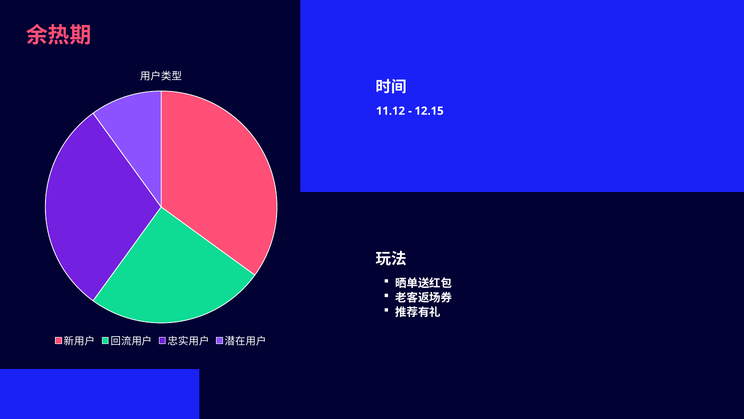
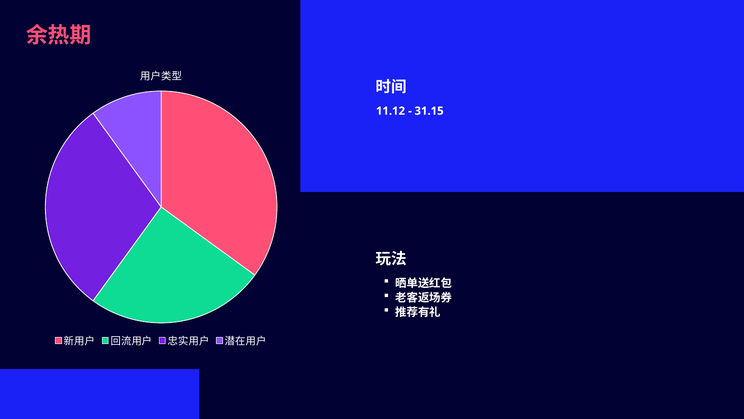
12.15: 12.15 -> 31.15 (429, 111)
